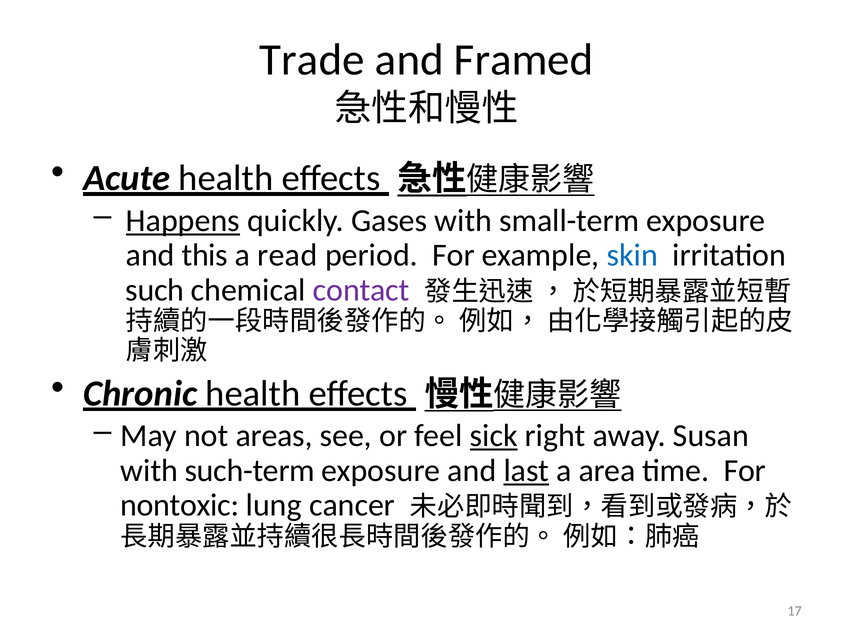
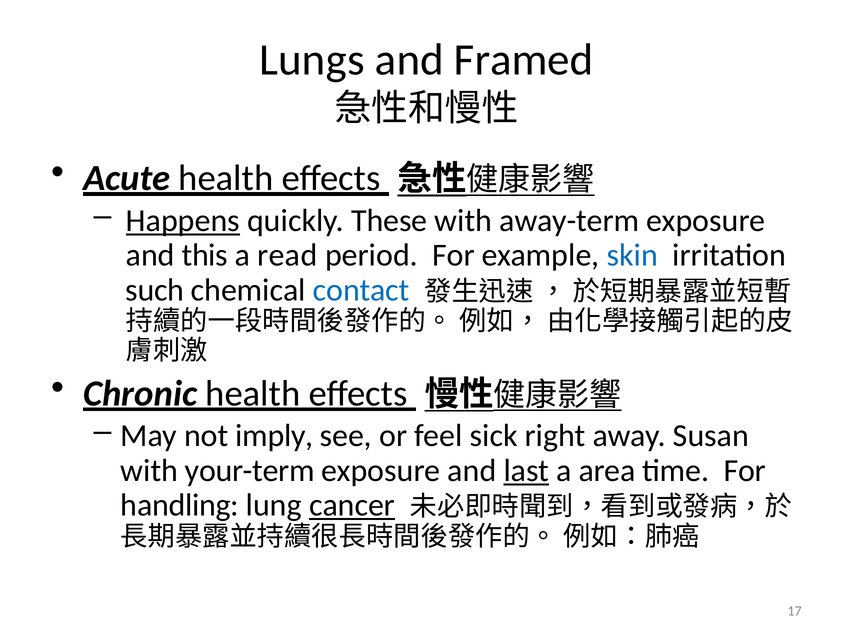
Trade: Trade -> Lungs (312, 60)
Gases: Gases -> These (389, 221)
small-term: small-term -> away-term (569, 221)
contact colour: purple -> blue (361, 290)
areas: areas -> imply (274, 436)
sick underline: present -> none (494, 436)
such-term: such-term -> your-term (250, 470)
nontoxic: nontoxic -> handling (180, 505)
cancer underline: none -> present (352, 505)
